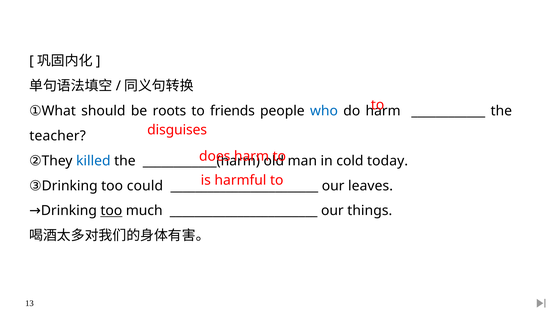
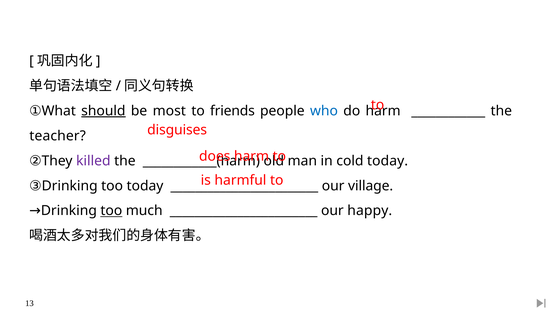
should underline: none -> present (103, 111)
roots: roots -> most (169, 111)
killed colour: blue -> purple (93, 161)
too could: could -> today (145, 186)
leaves: leaves -> village (371, 186)
things: things -> happy (370, 211)
